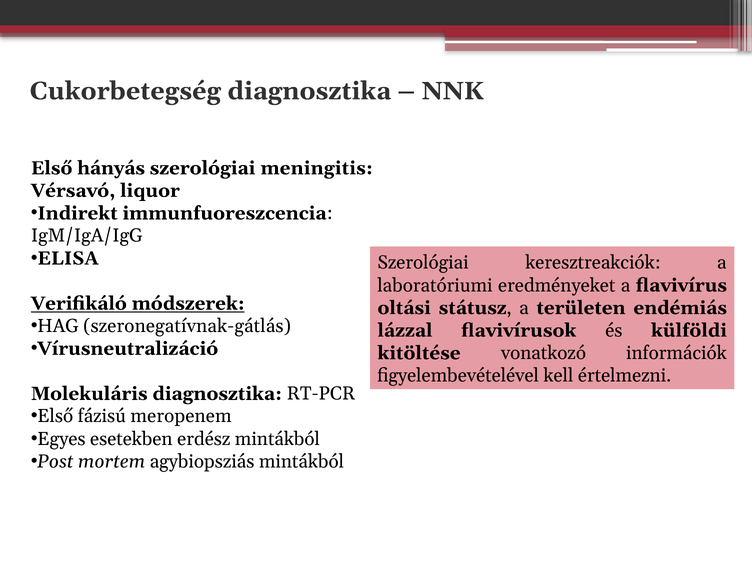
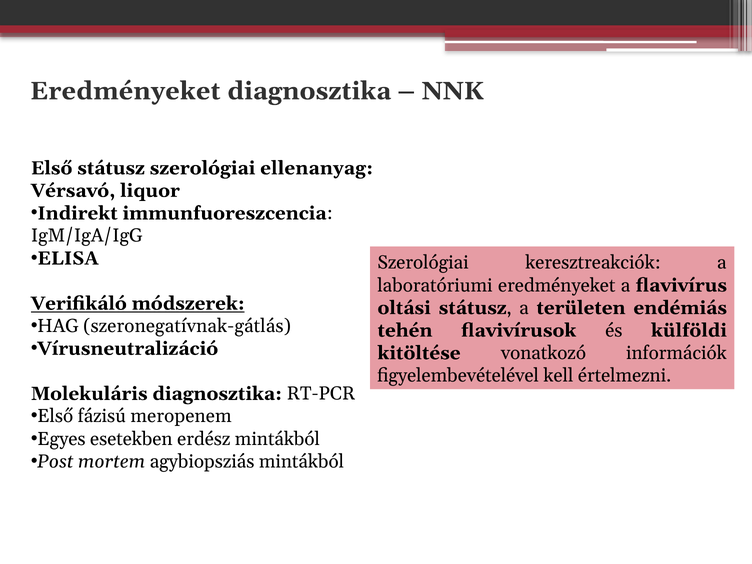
Cukorbetegség: Cukorbetegség -> Eredményeket (125, 91)
Első hányás: hányás -> státusz (111, 168)
meningitis: meningitis -> ellenanyag (317, 168)
lázzal: lázzal -> tehén (405, 330)
